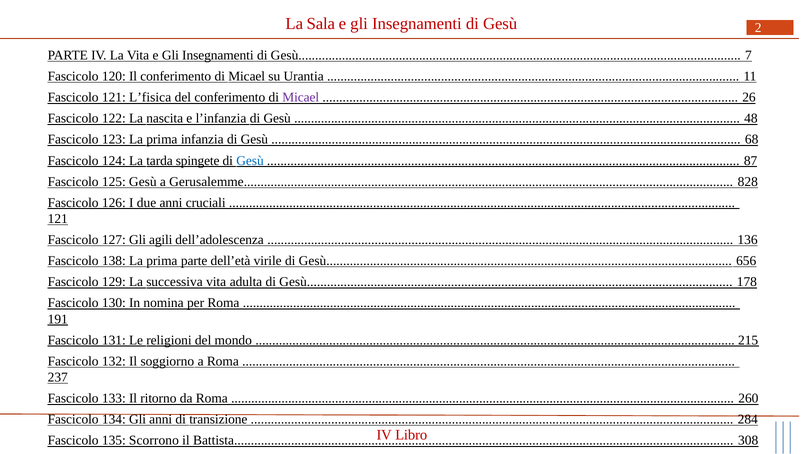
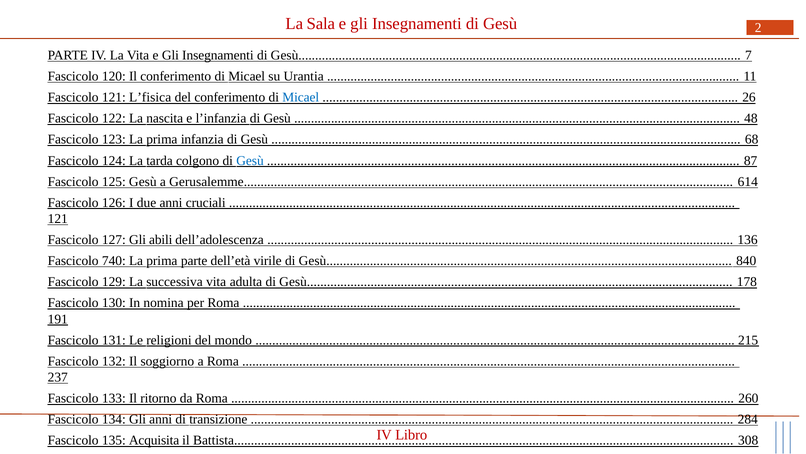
Micael colour: purple -> blue (301, 97)
spingete: spingete -> colgono (198, 161)
828: 828 -> 614 (748, 182)
agili: agili -> abili (161, 240)
138: 138 -> 740 (114, 261)
656: 656 -> 840 (746, 261)
Scorrono: Scorrono -> Acquisita (154, 440)
